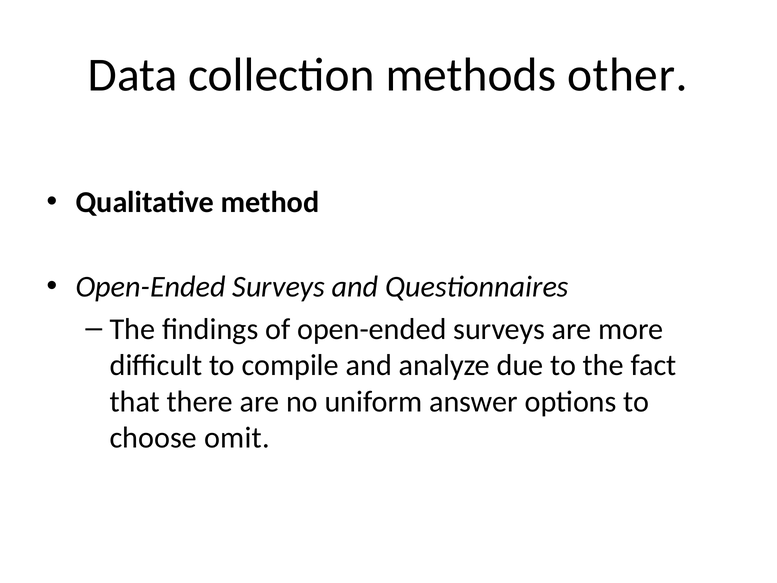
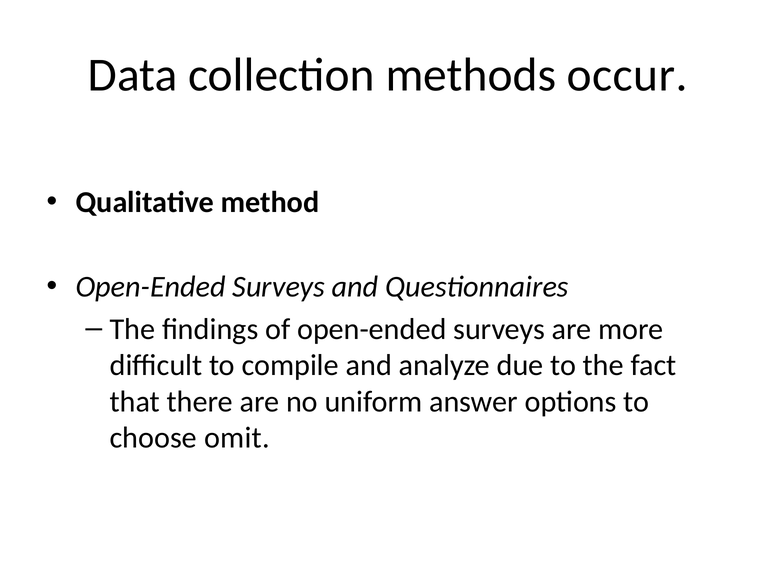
other: other -> occur (627, 75)
